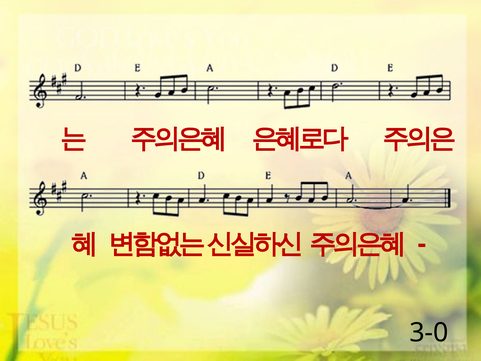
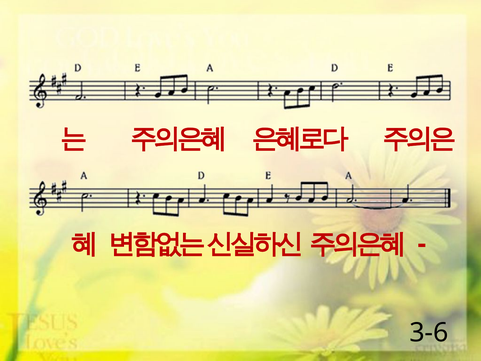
3-0: 3-0 -> 3-6 (429, 333)
